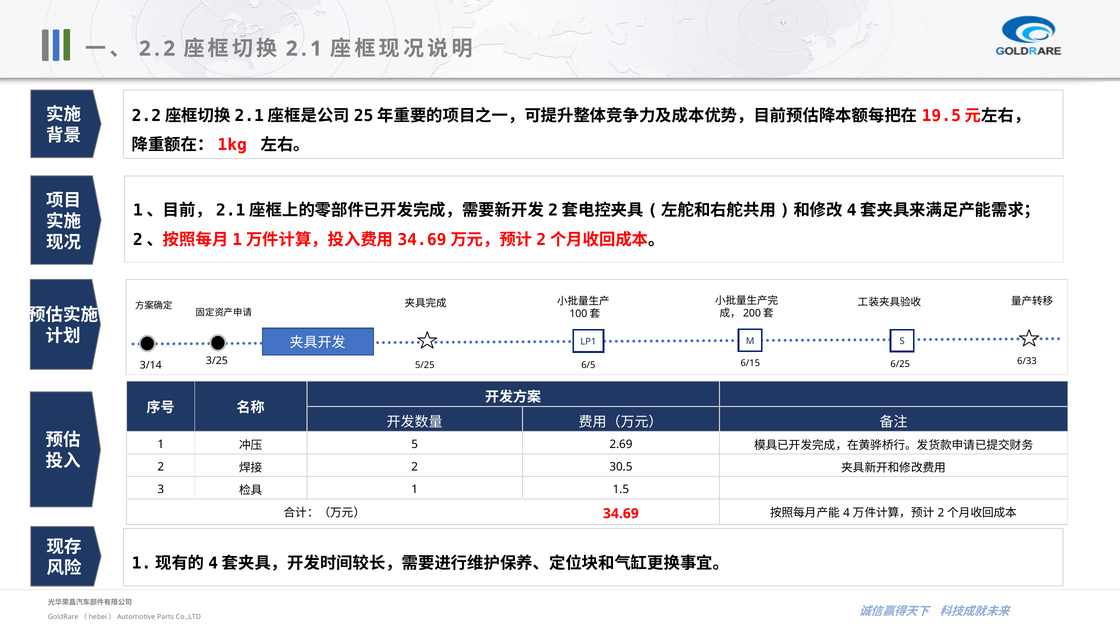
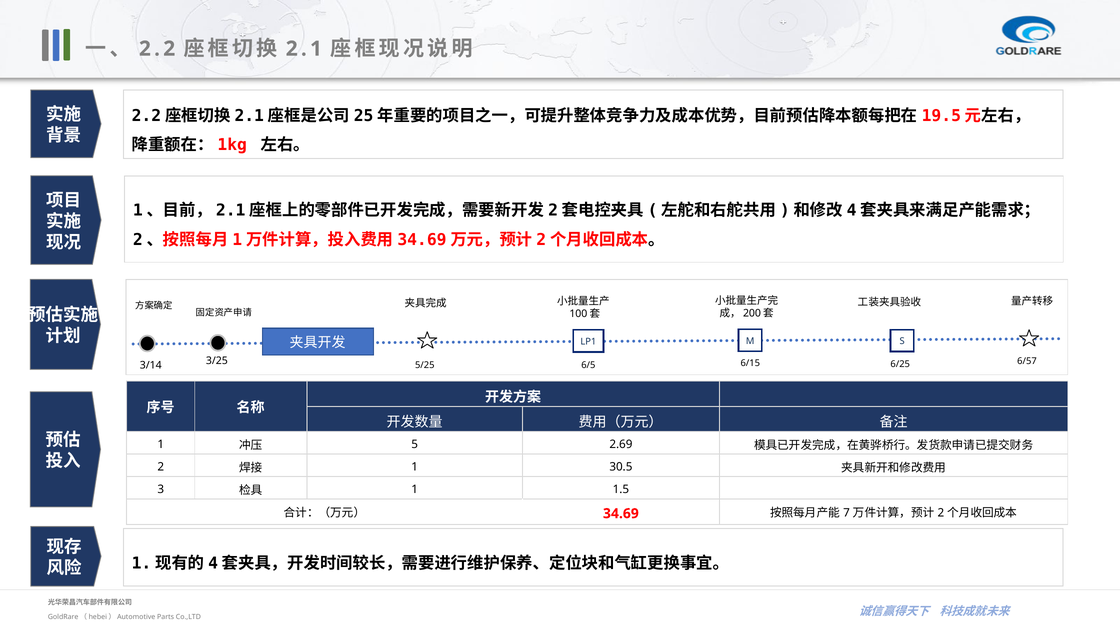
6/33: 6/33 -> 6/57 (1027, 361)
2: 2 -> 1 (415, 467)
4: 4 -> 7 (847, 513)
